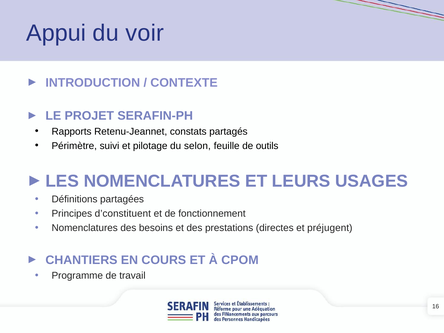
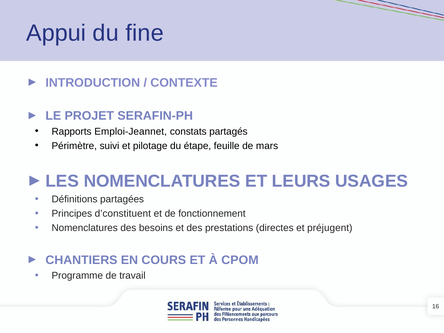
voir: voir -> fine (145, 33)
Retenu-Jeannet: Retenu-Jeannet -> Emploi-Jeannet (131, 132)
selon: selon -> étape (197, 146)
outils: outils -> mars (267, 146)
